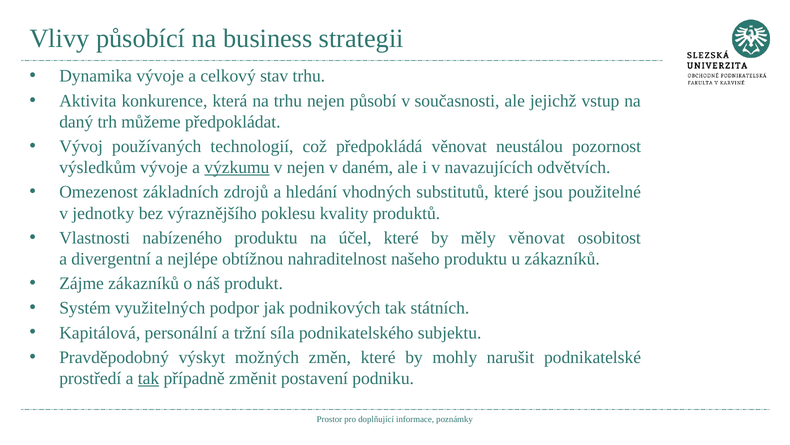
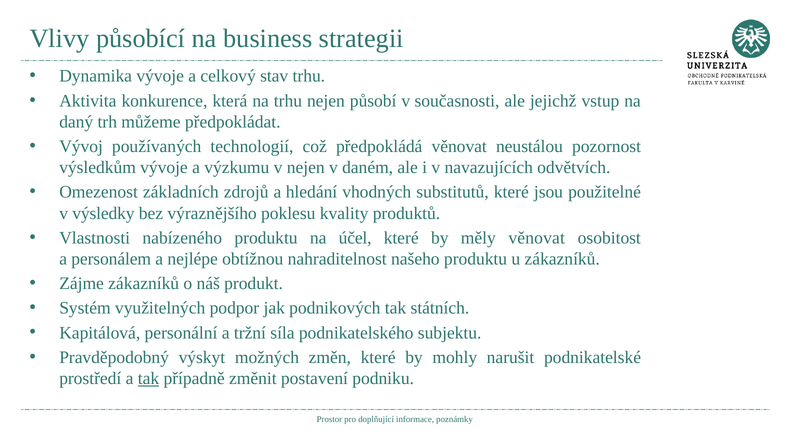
výzkumu underline: present -> none (237, 167)
jednotky: jednotky -> výsledky (103, 213)
divergentní: divergentní -> personálem (111, 259)
